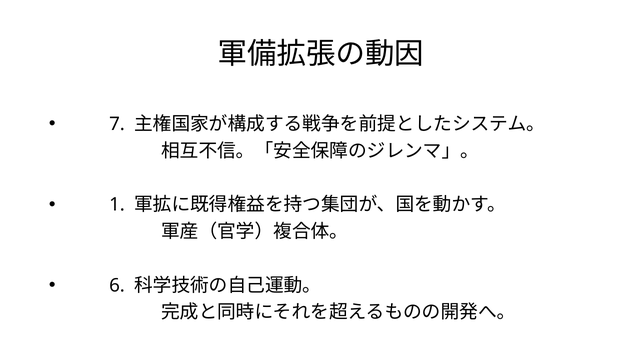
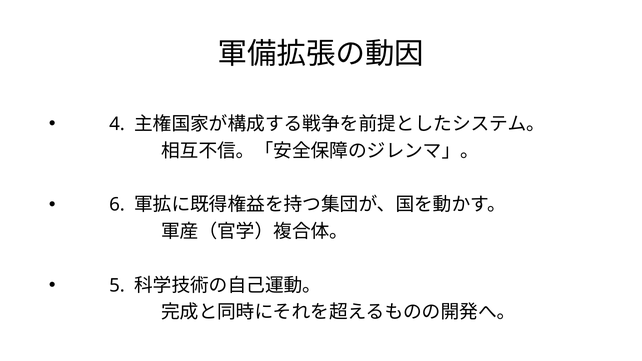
7: 7 -> 4 (117, 124)
1: 1 -> 6 (117, 205)
6: 6 -> 5 (117, 285)
